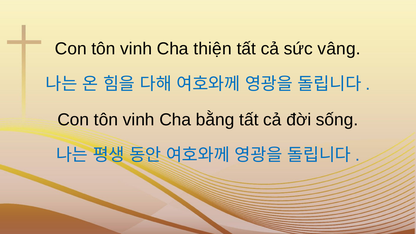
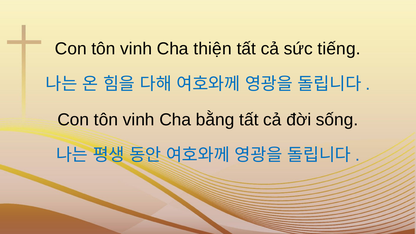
vâng: vâng -> tiếng (339, 49)
